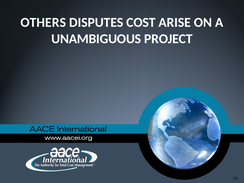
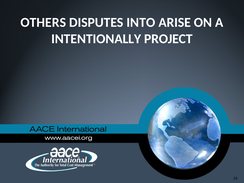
COST: COST -> INTO (141, 23)
UNAMBIGUOUS: UNAMBIGUOUS -> INTENTIONALLY (96, 39)
